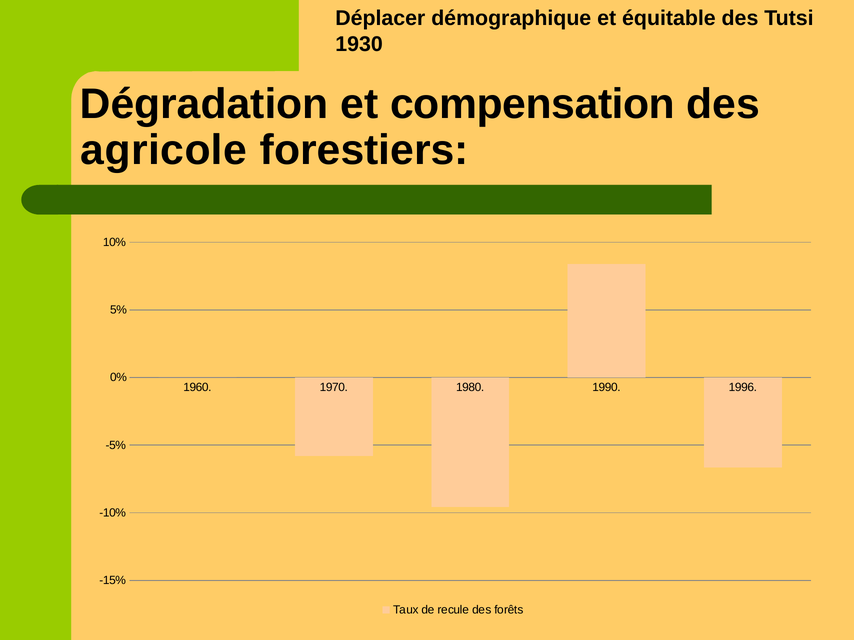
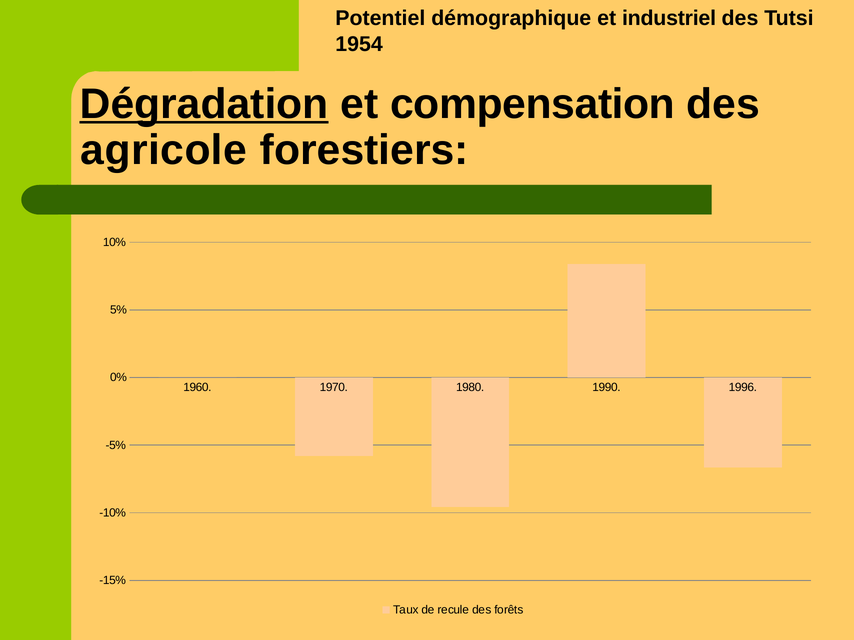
Déplacer: Déplacer -> Potentiel (380, 18)
équitable: équitable -> industriel (669, 18)
1930: 1930 -> 1954 (359, 44)
Dégradation underline: none -> present (204, 104)
